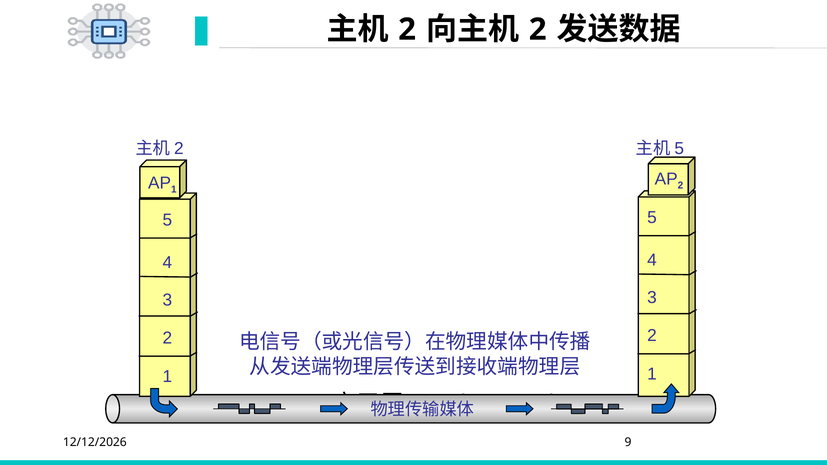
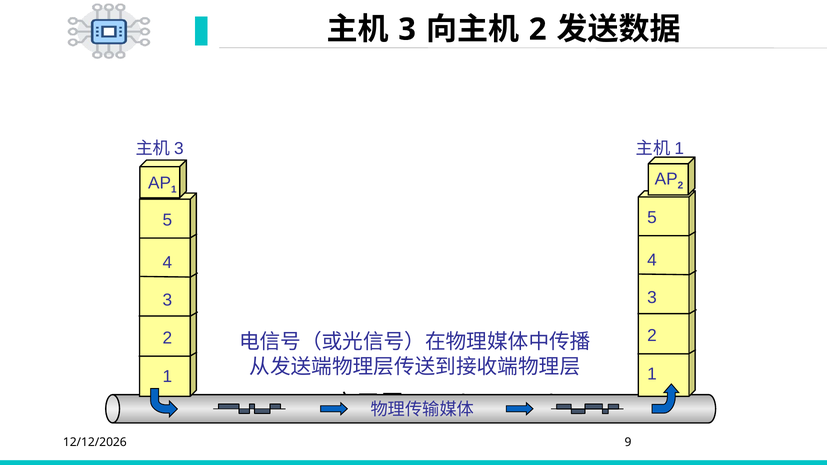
2: 2 -> 3 (407, 29)
2: 2 -> 3 (179, 148)
5: 5 -> 1 (679, 148)
